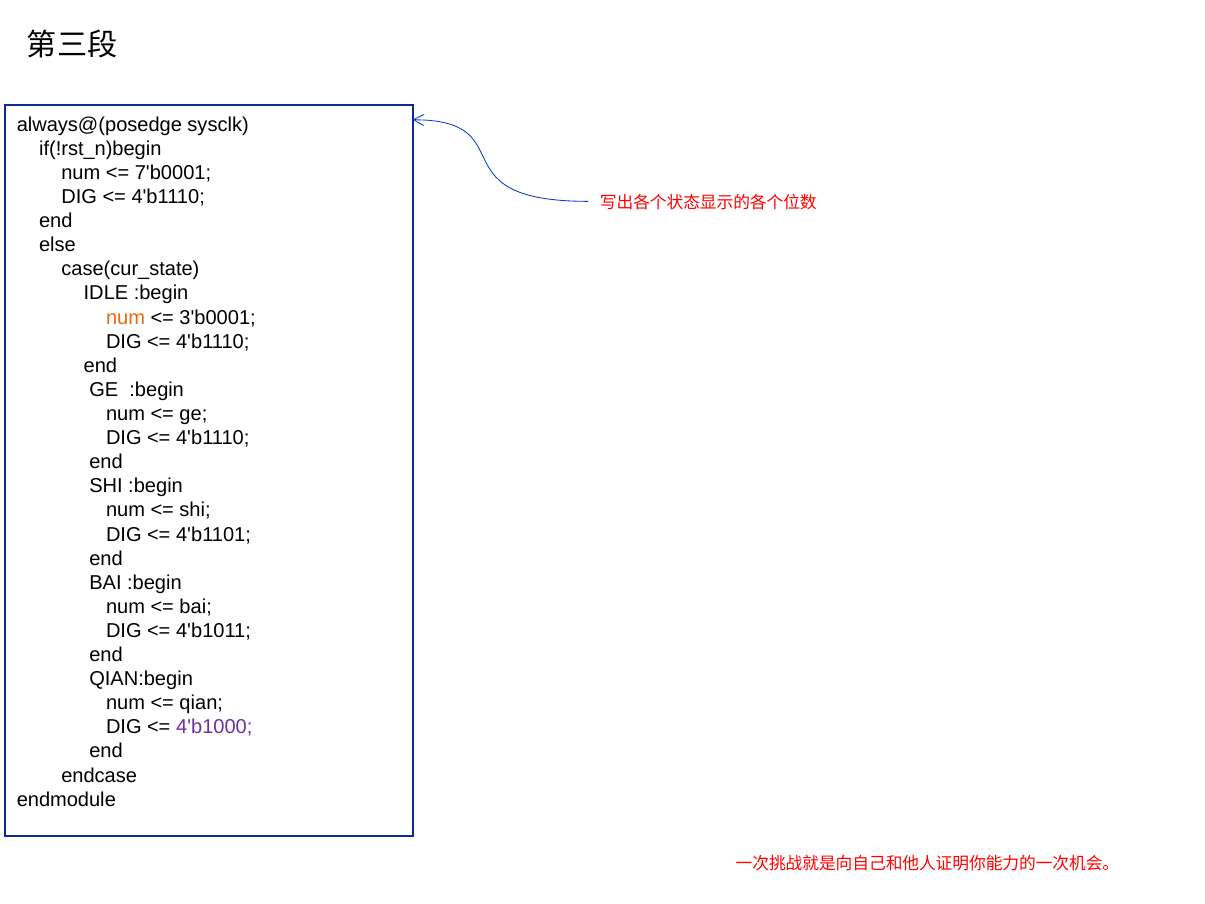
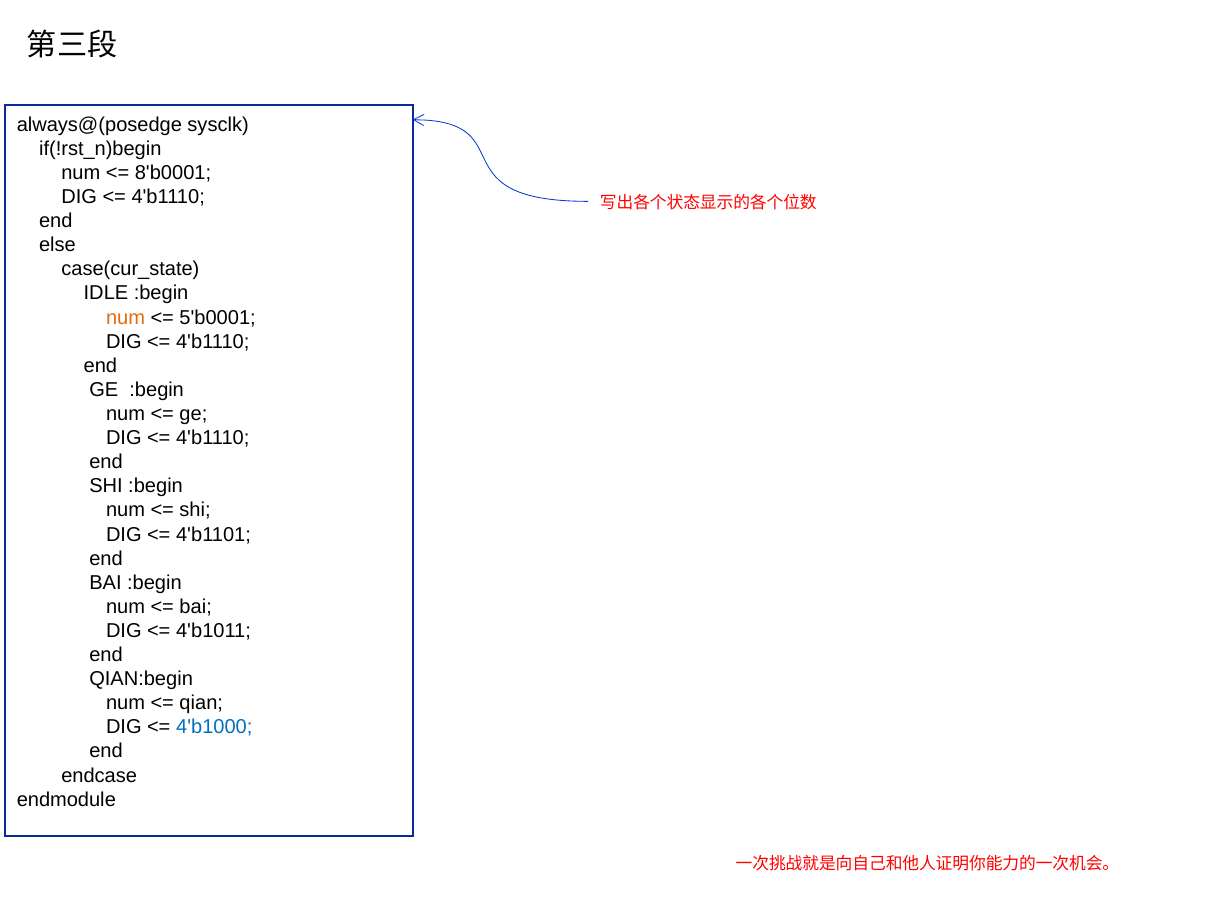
7'b0001: 7'b0001 -> 8'b0001 (173, 173)
3'b0001: 3'b0001 -> 5'b0001 (218, 317)
4'b1000 colour: purple -> blue (214, 727)
